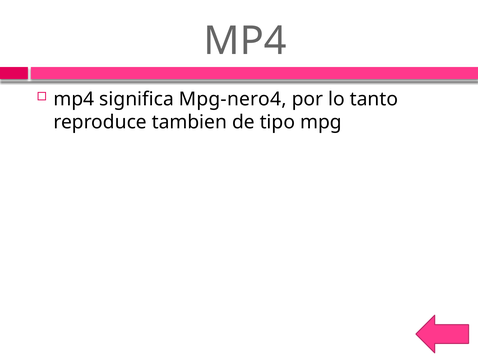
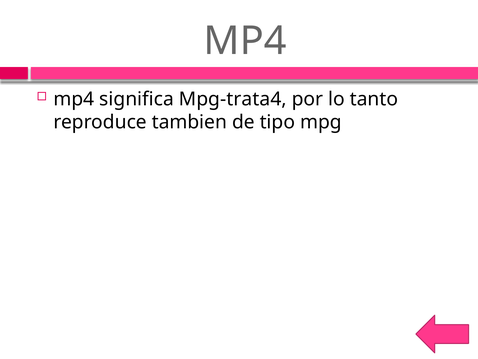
Mpg-nero4: Mpg-nero4 -> Mpg-trata4 (233, 99)
